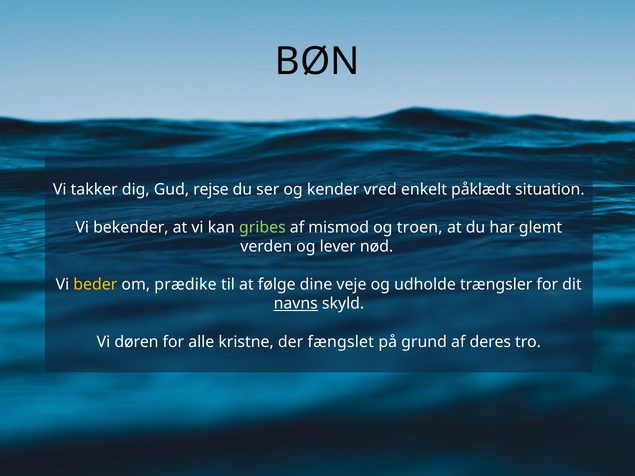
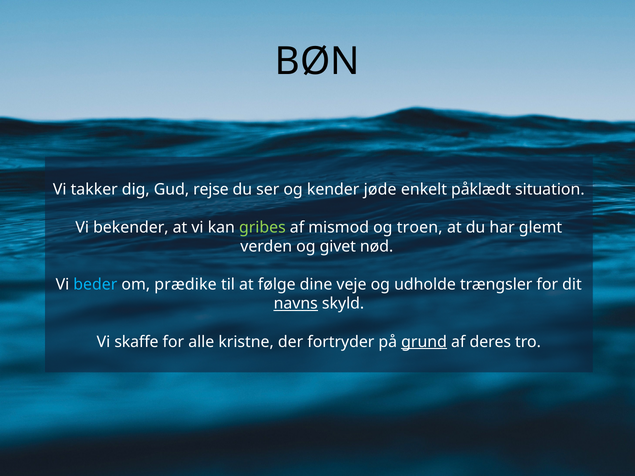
vred: vred -> jøde (380, 190)
lever: lever -> givet (338, 247)
beder colour: yellow -> light blue (95, 285)
døren: døren -> skaffe (136, 342)
fængslet: fængslet -> fortryder (341, 342)
grund underline: none -> present (424, 342)
